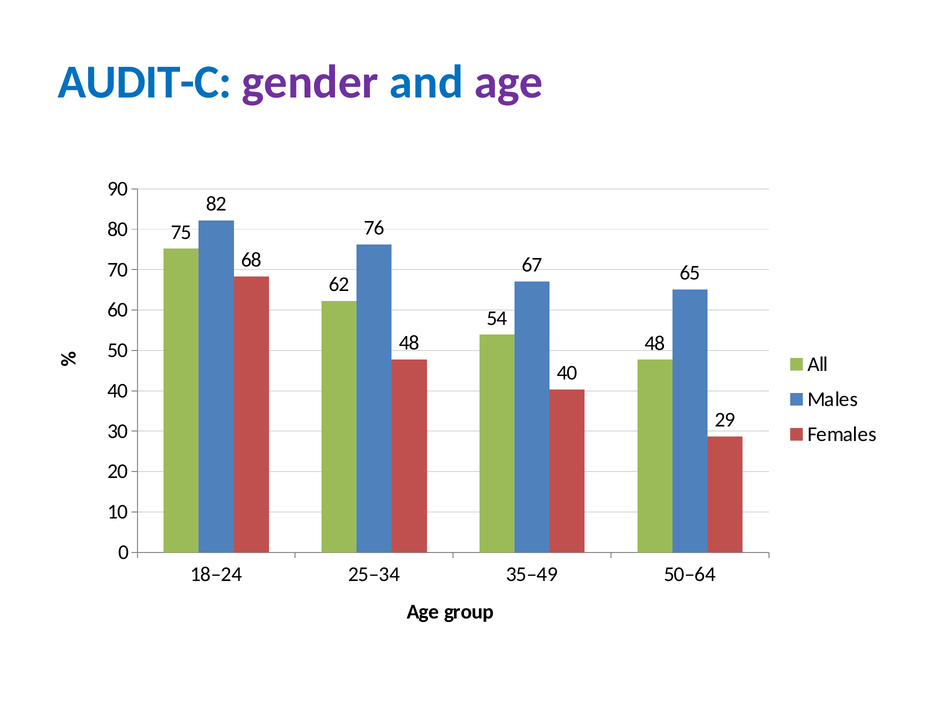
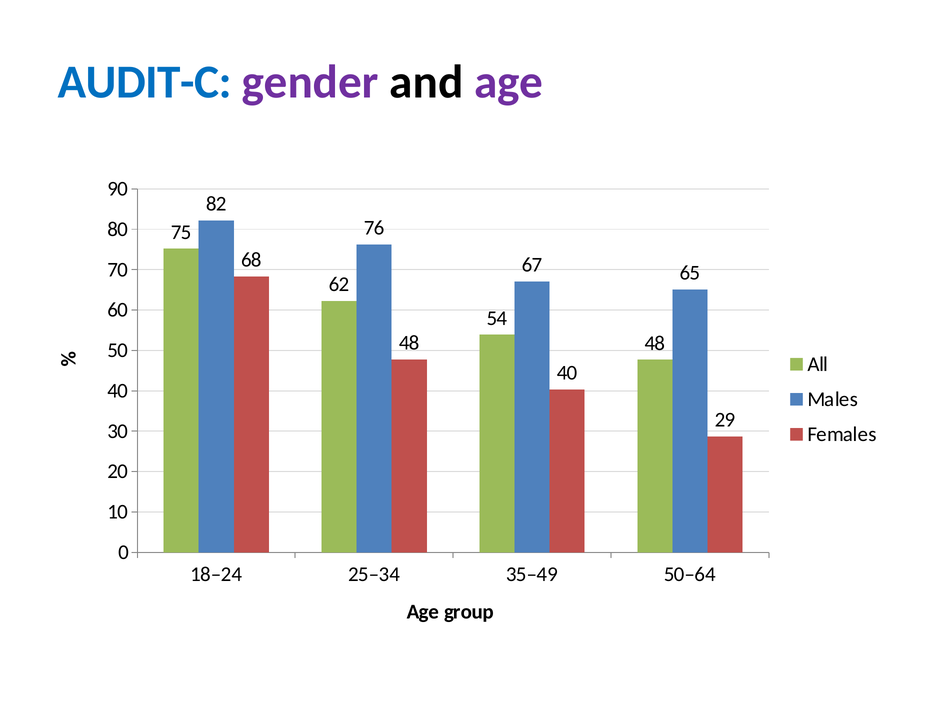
and colour: blue -> black (426, 82)
